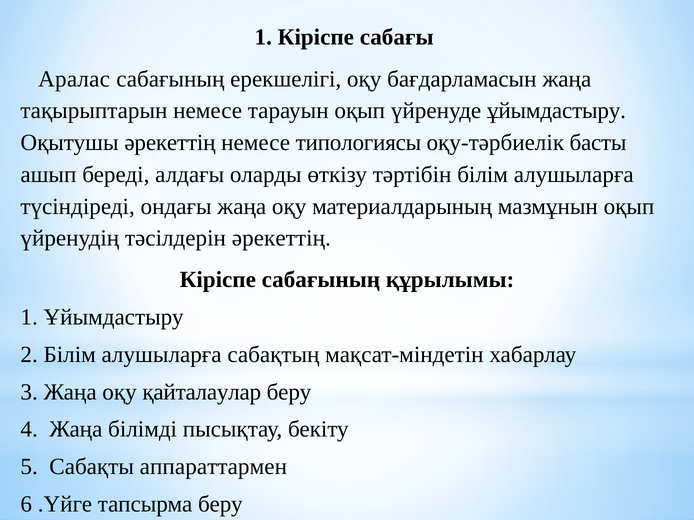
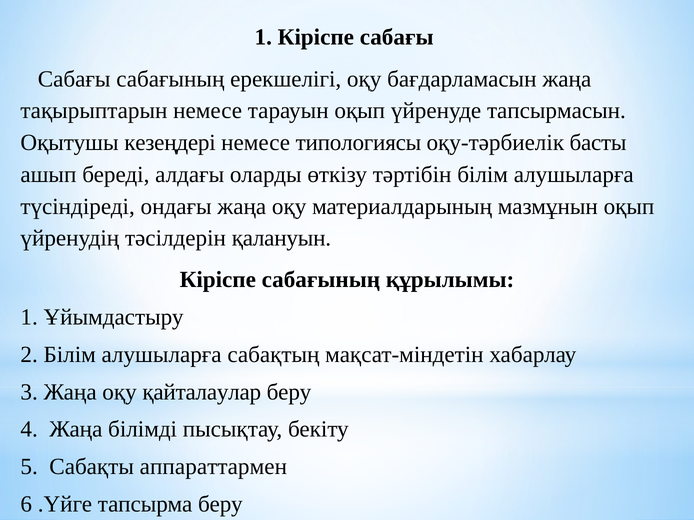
Аралас: Аралас -> Сабағы (74, 79)
үйренуде ұйымдастыру: ұйымдастыру -> тапсырмасын (556, 111)
Оқытушы әрекеттің: әрекеттің -> кезеңдері (170, 143)
тәсілдерін әрекеттің: әрекеттің -> қалануын (281, 239)
